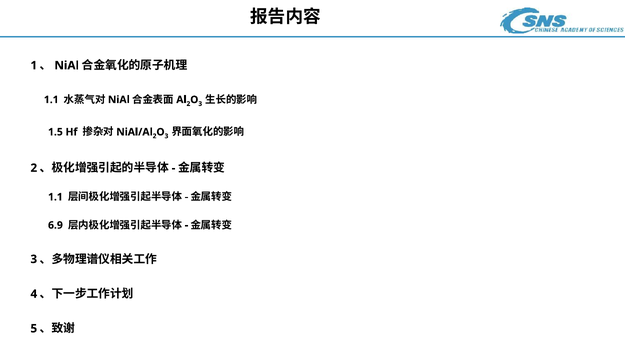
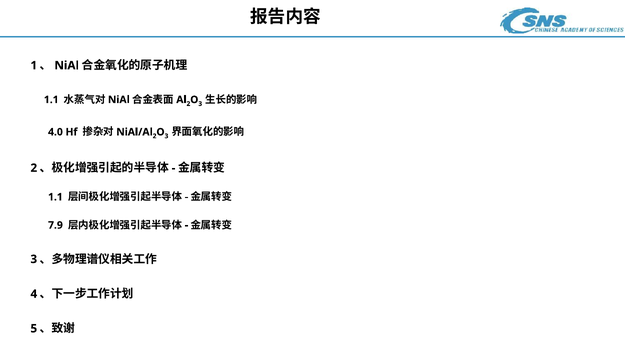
1.5: 1.5 -> 4.0 (55, 132)
6.9: 6.9 -> 7.9 (55, 225)
